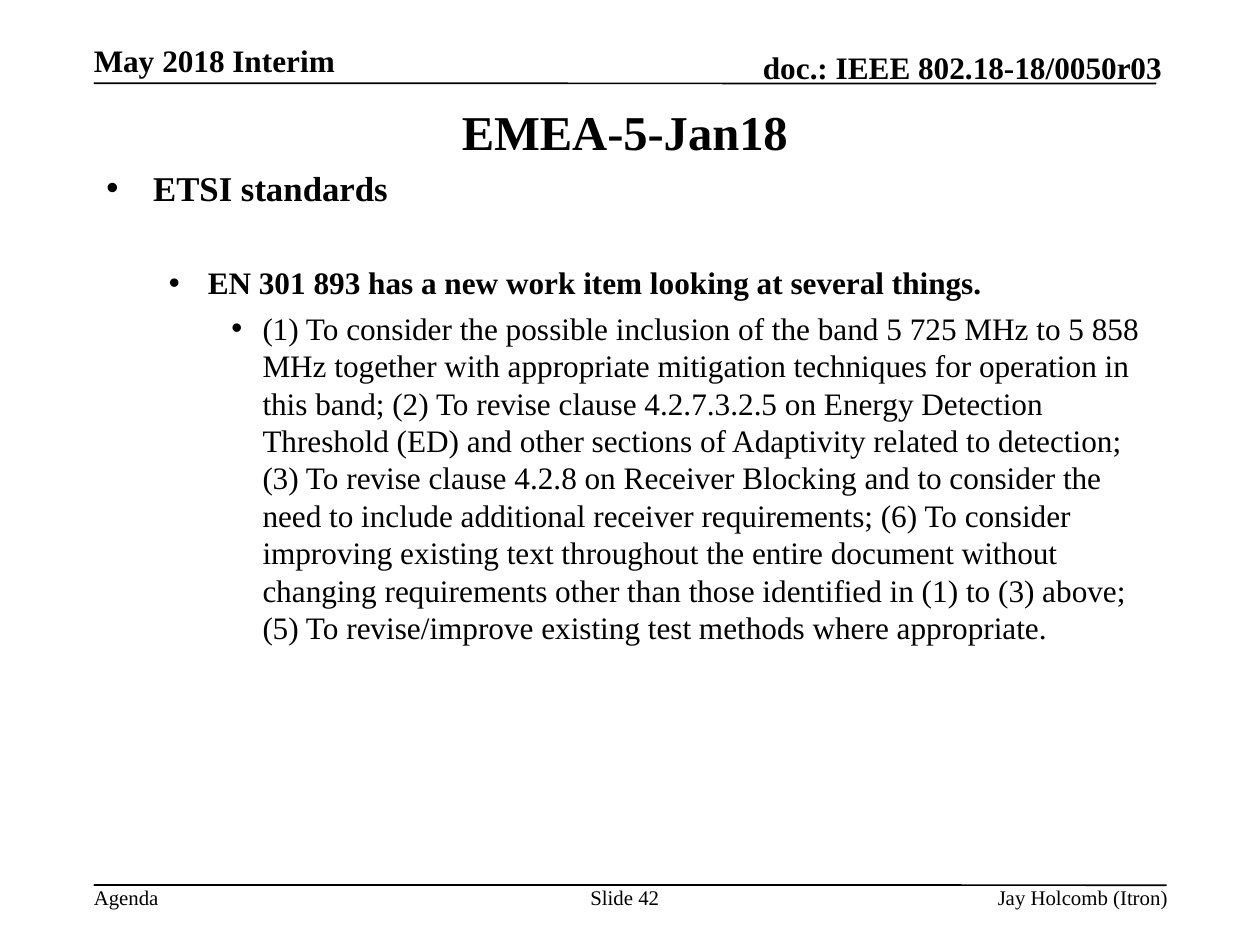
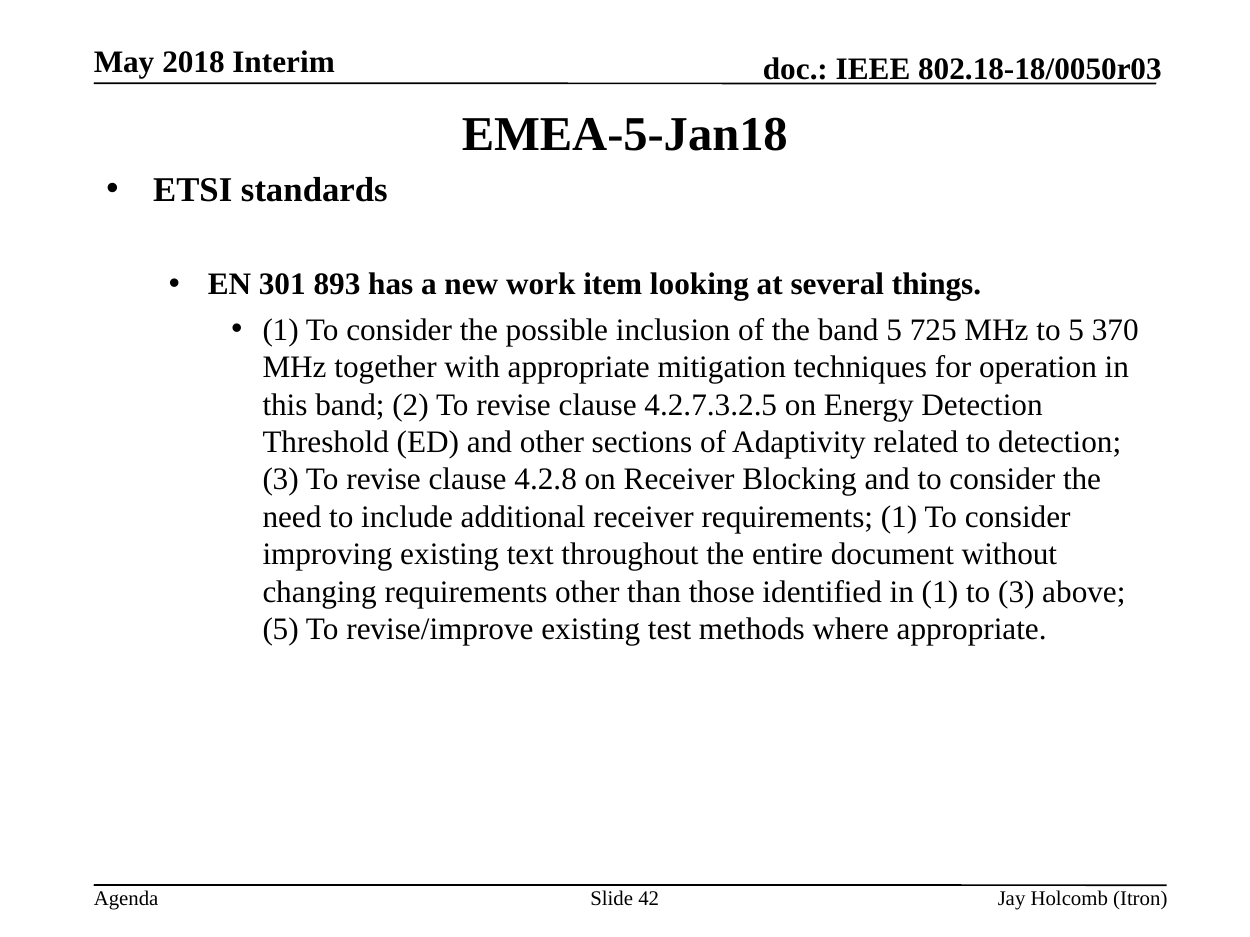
858: 858 -> 370 (1115, 330)
requirements 6: 6 -> 1 (899, 517)
